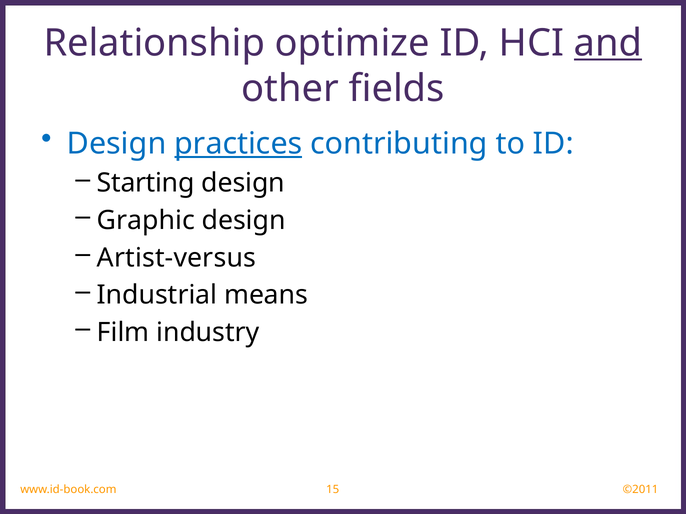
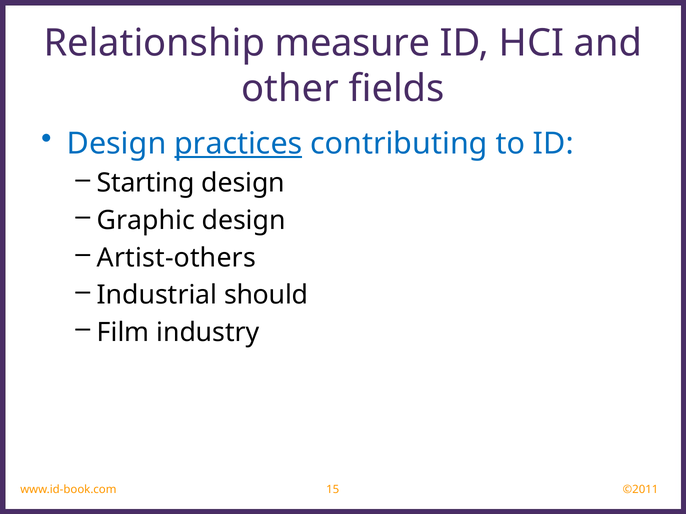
optimize: optimize -> measure (352, 43)
and underline: present -> none (608, 43)
Artist-versus: Artist-versus -> Artist-others (176, 258)
means: means -> should (266, 295)
